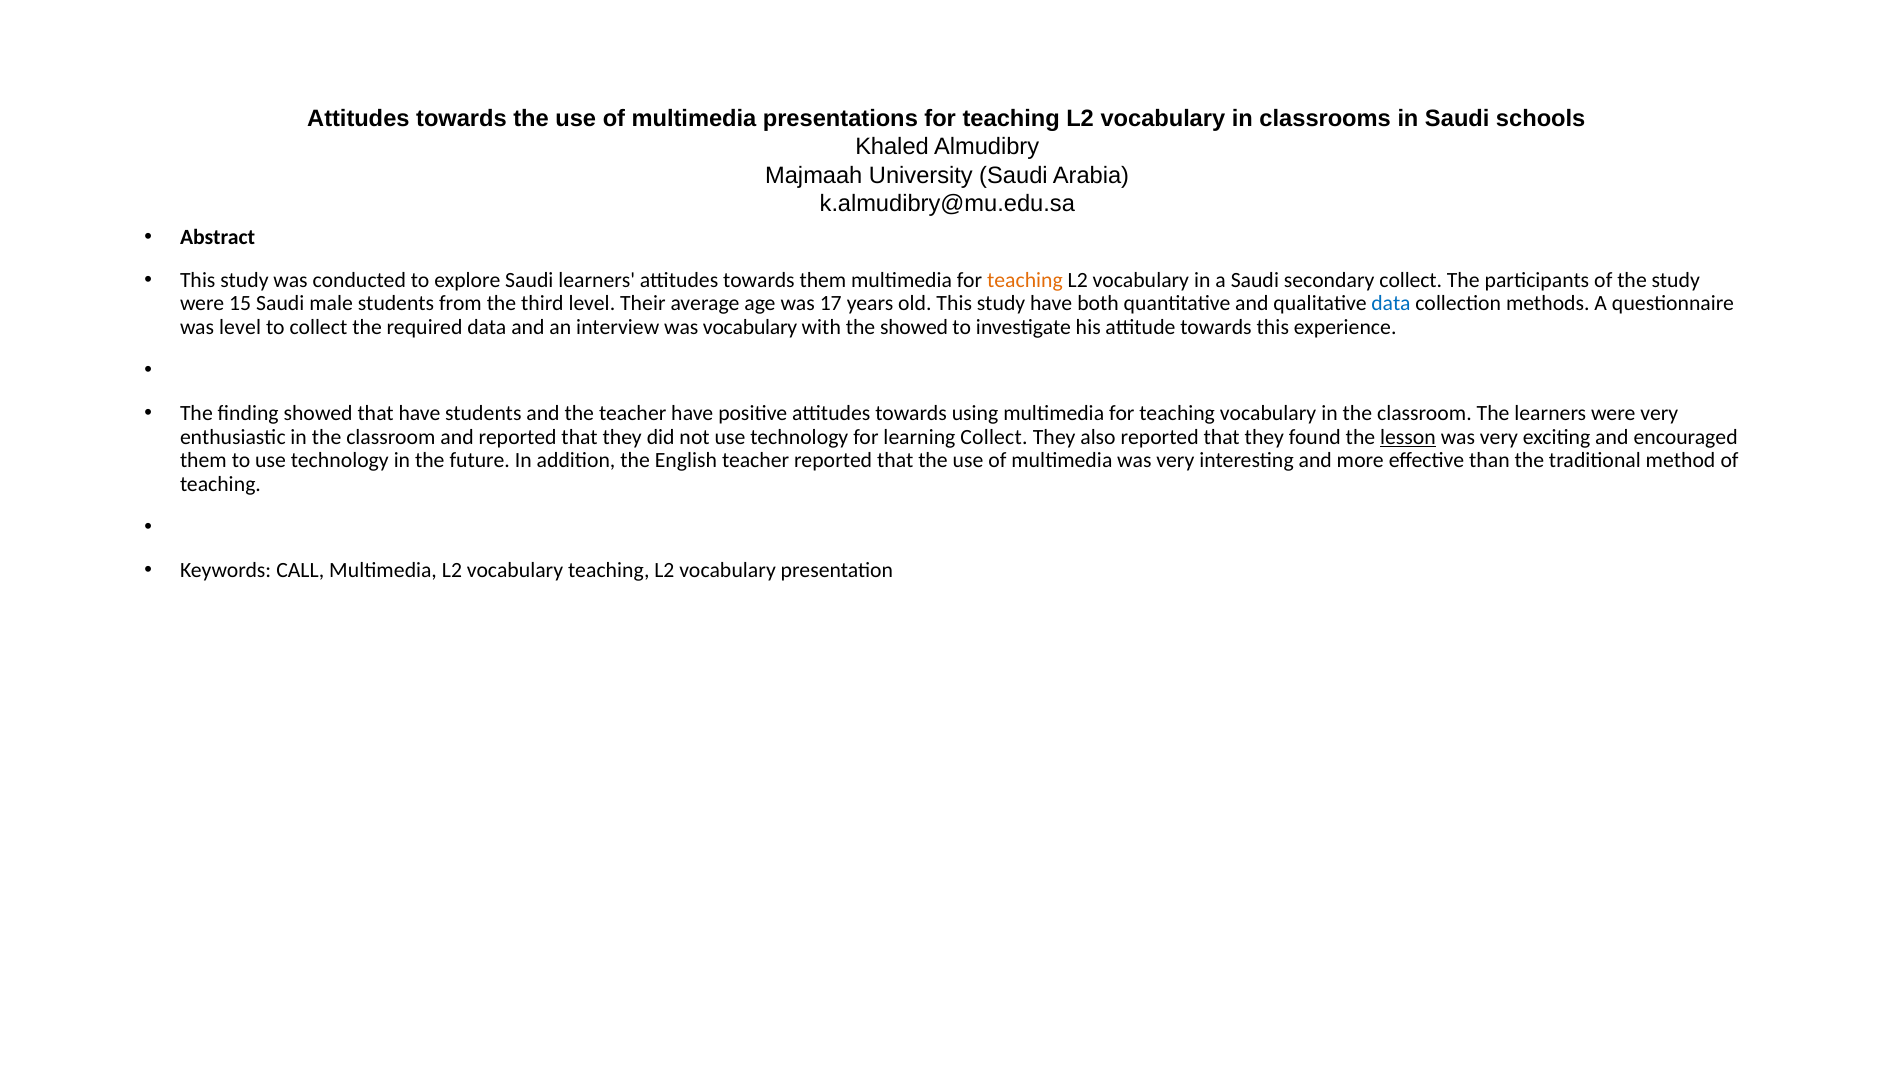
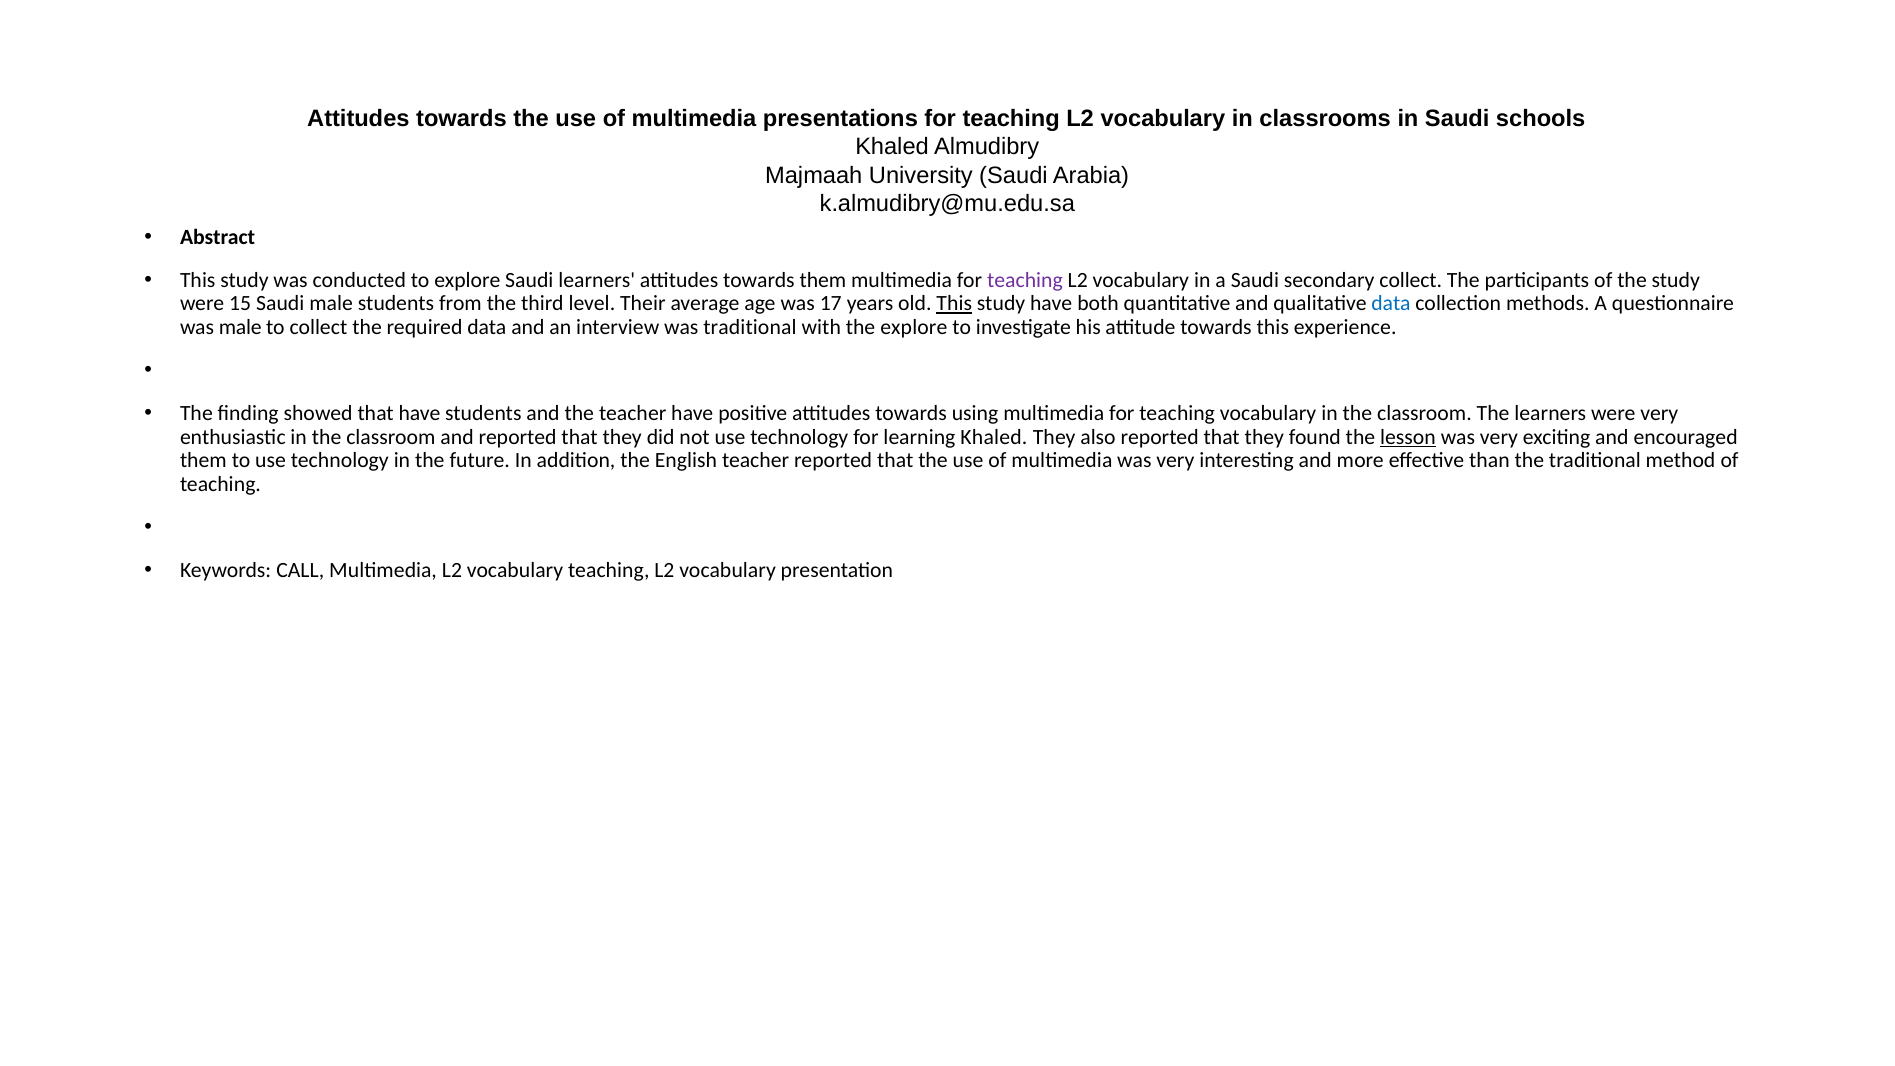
teaching colour: orange -> purple (1025, 280)
This underline: none -> present (954, 304)
was level: level -> male (240, 327)
was vocabulary: vocabulary -> traditional (750, 327)
the showed: showed -> explore (914, 327)
learning Collect: Collect -> Khaled (994, 437)
